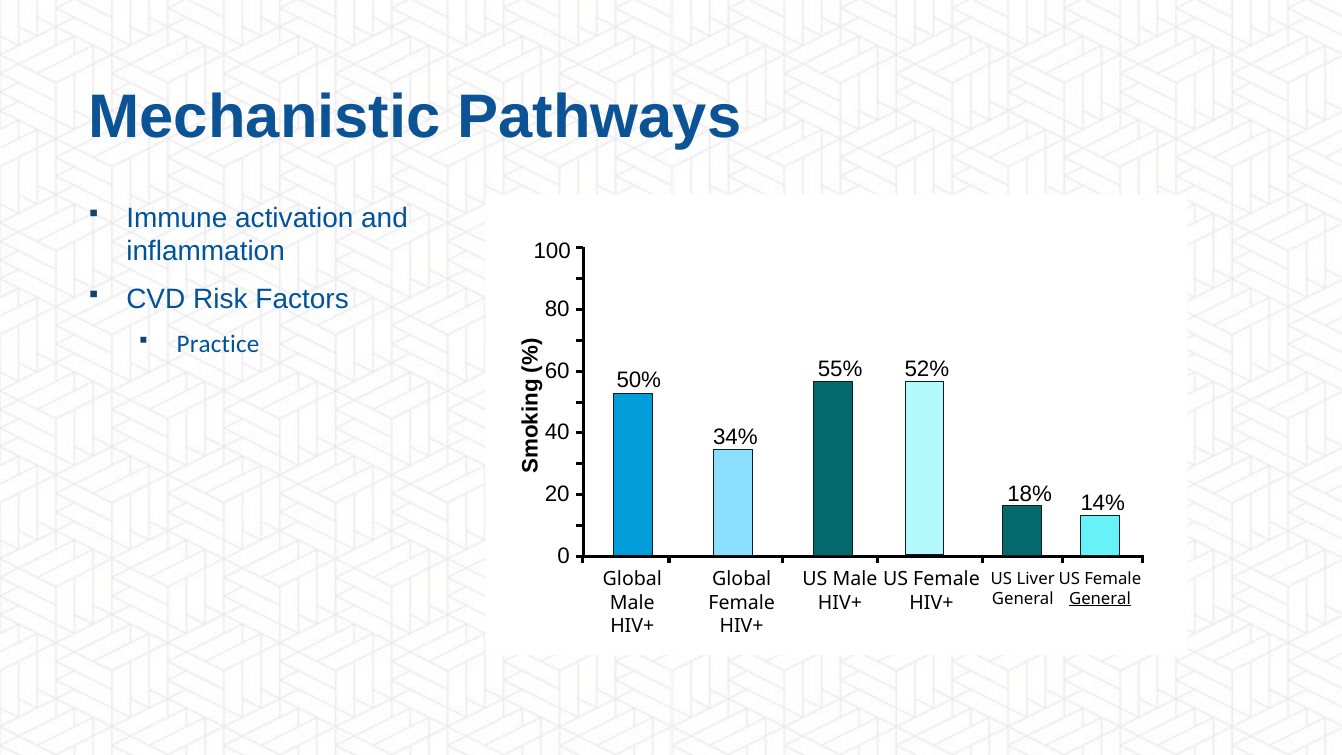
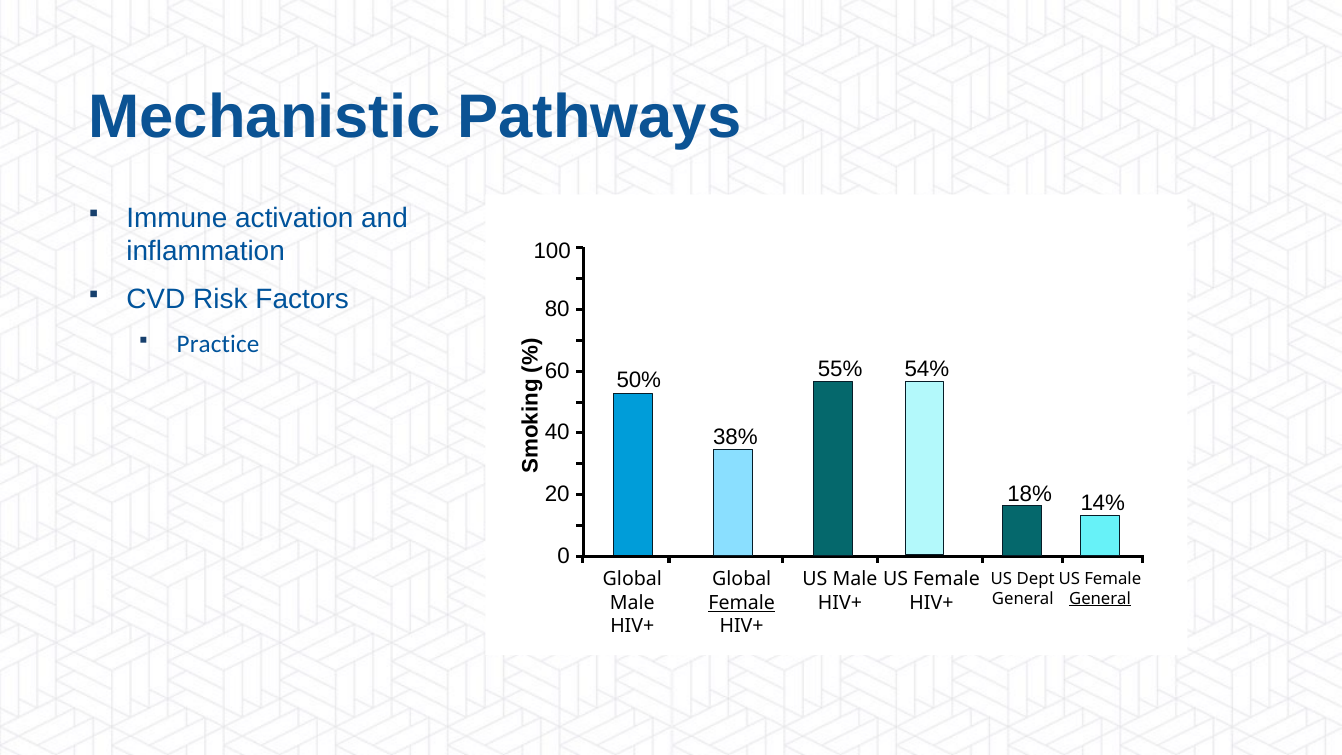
52%: 52% -> 54% (927, 369)
34%: 34% -> 38% (735, 437)
Liver: Liver -> Dept (1036, 578)
Female underline: none -> present (742, 603)
